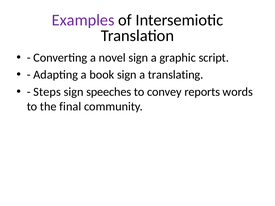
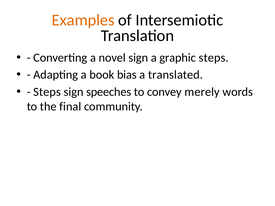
Examples colour: purple -> orange (83, 20)
graphic script: script -> steps (214, 58)
book sign: sign -> bias (127, 75)
translating: translating -> translated (176, 75)
reports: reports -> merely (202, 92)
